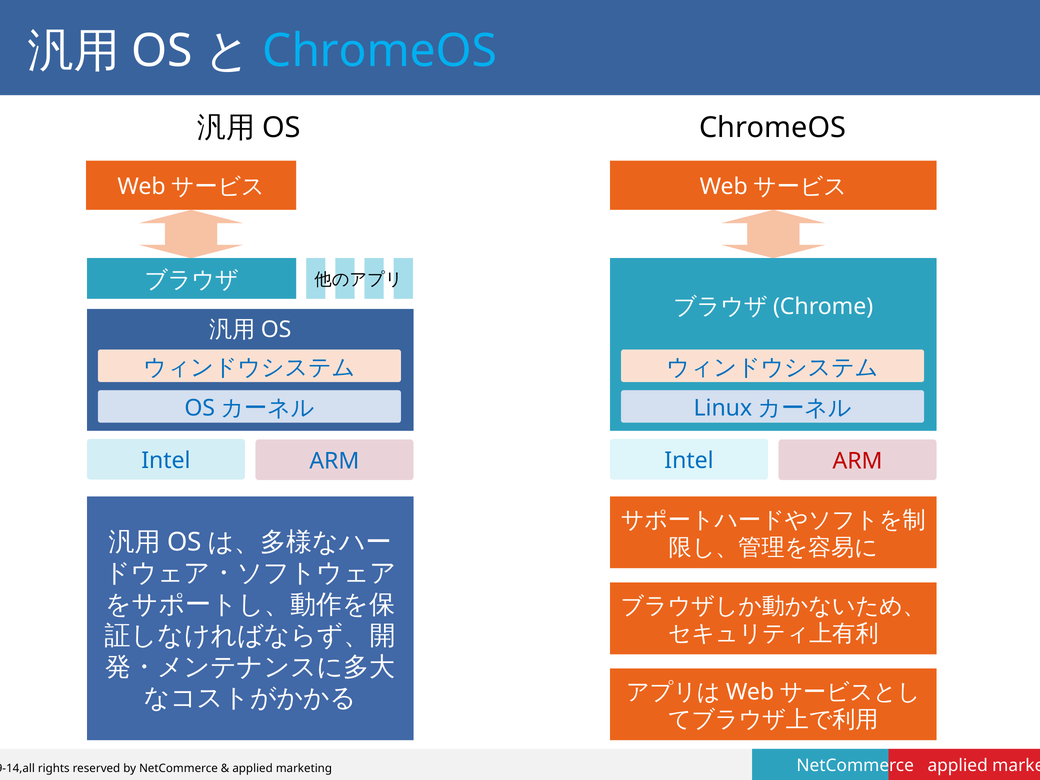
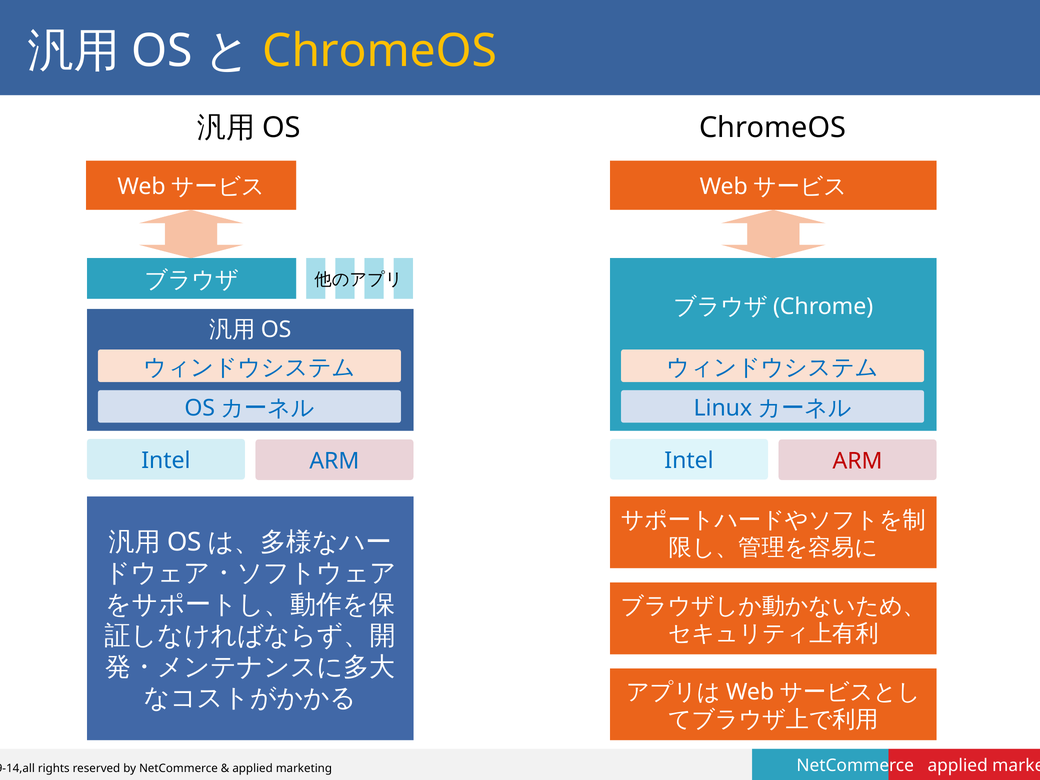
ChromeOS colour: light blue -> yellow (380, 51)
